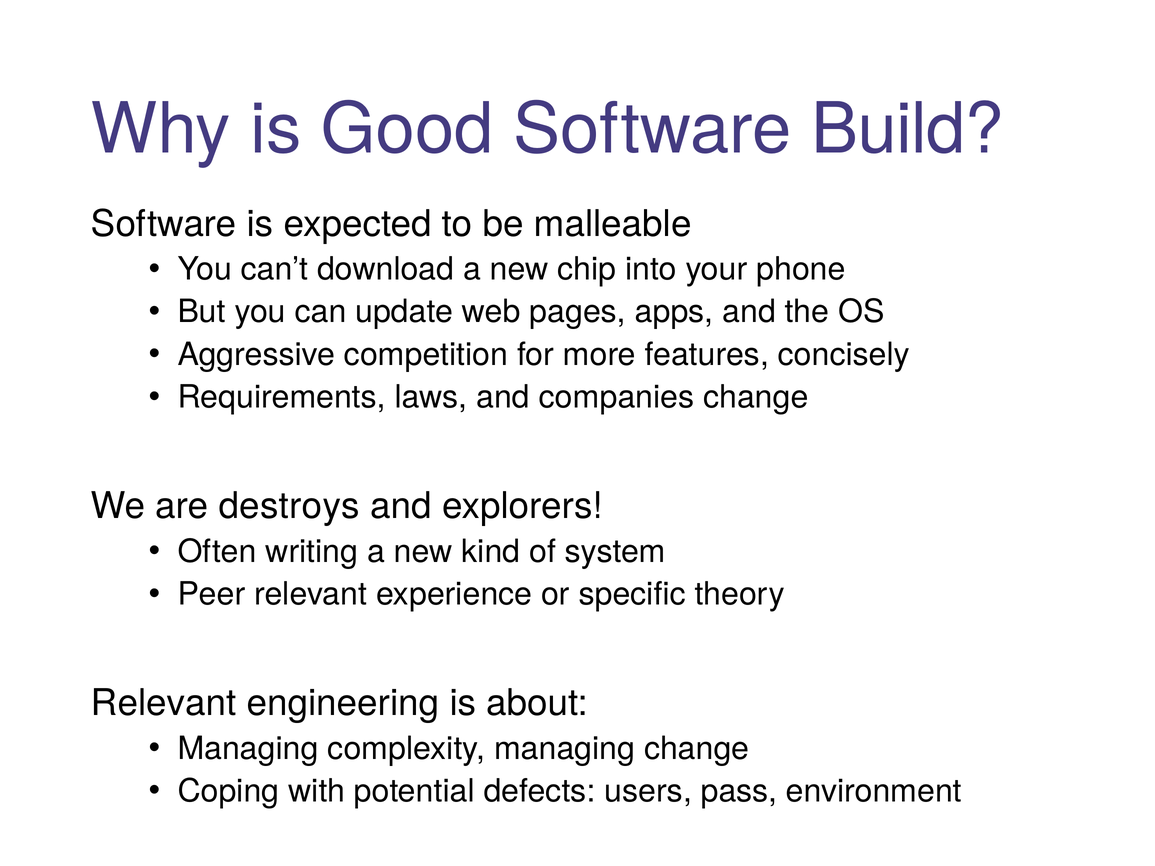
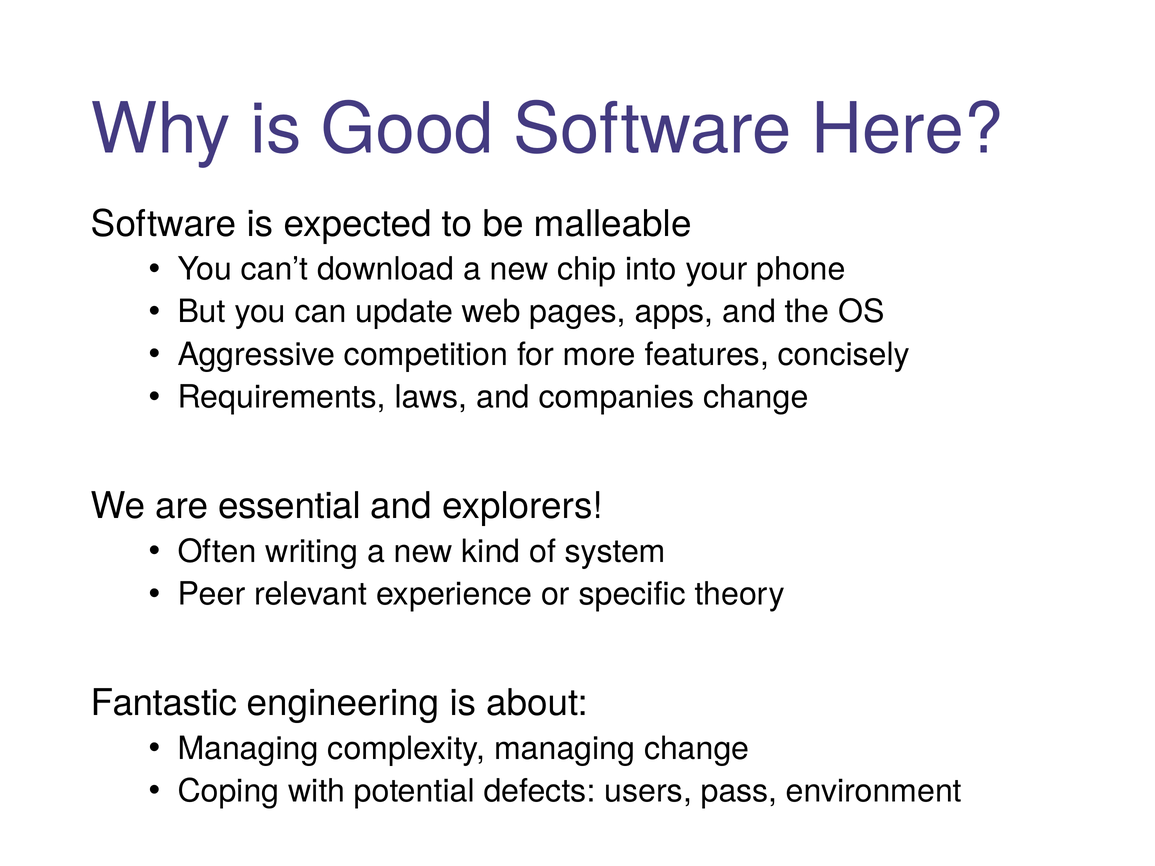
Build: Build -> Here (907, 129)
destroys: destroys -> essential (289, 506)
Relevant: Relevant -> Fantastic (164, 703)
